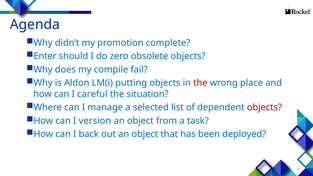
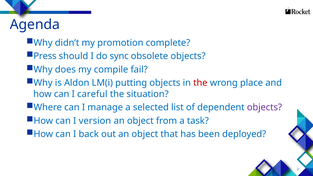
Enter: Enter -> Press (45, 56)
zero: zero -> sync (119, 56)
objects colour: red -> purple (264, 107)
